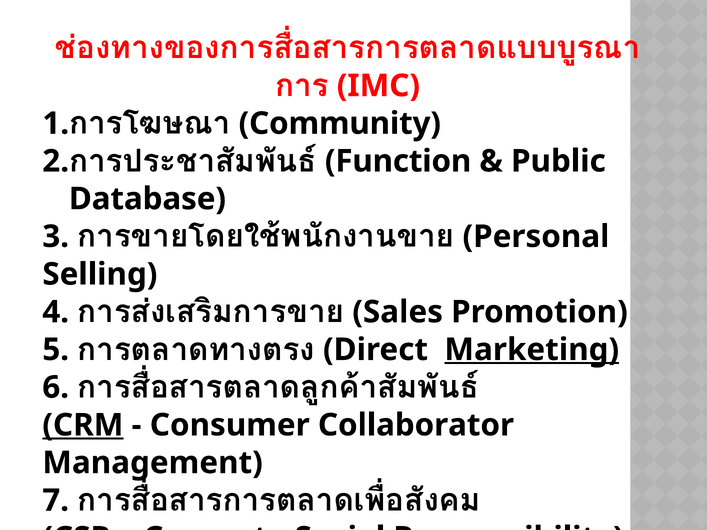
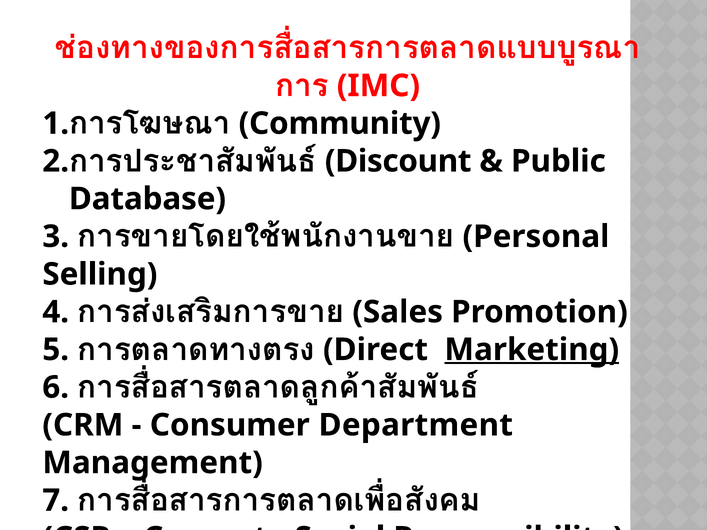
Function: Function -> Discount (398, 161)
CRM underline: present -> none (83, 425)
Collaborator: Collaborator -> Department (416, 425)
